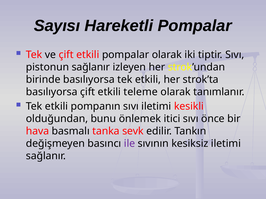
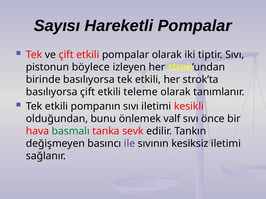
pistonun sağlanır: sağlanır -> böylece (91, 67)
itici: itici -> valf (172, 119)
basmalı colour: black -> green (71, 131)
